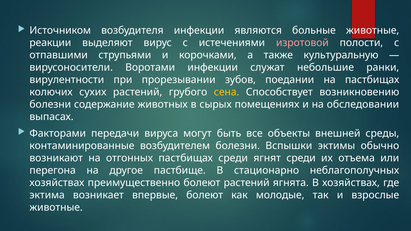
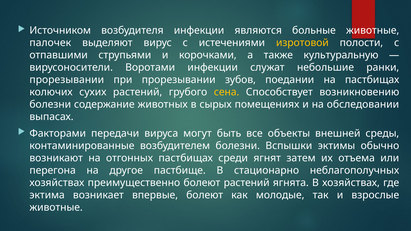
реакции: реакции -> палочек (50, 43)
изротовой colour: pink -> yellow (302, 43)
вирулентности: вирулентности -> прорезывании (67, 80)
ягнят среди: среди -> затем (301, 158)
